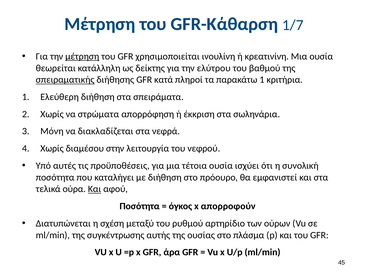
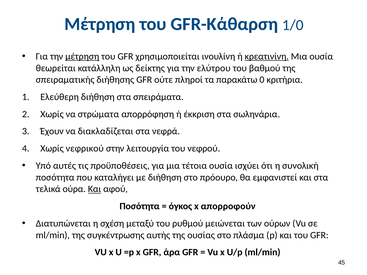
1/7: 1/7 -> 1/0 (293, 25)
κρεατινίνη underline: none -> present (267, 56)
σπειραματικής underline: present -> none (65, 80)
κατά: κατά -> ούτε (164, 80)
παρακάτω 1: 1 -> 0 (262, 80)
Μόνη: Μόνη -> Έχουν (52, 131)
διαμέσου: διαμέσου -> νεφρικού (85, 149)
αρτηρίδιο: αρτηρίδιο -> μειώνεται (225, 224)
